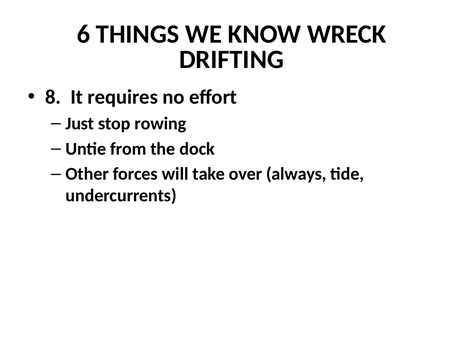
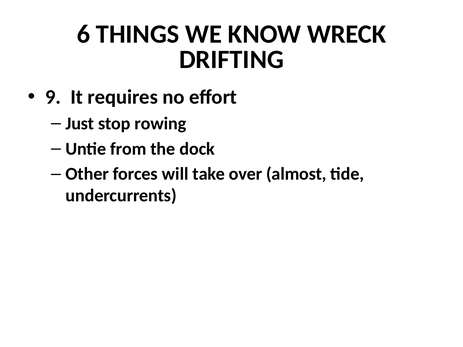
8: 8 -> 9 (53, 97)
always: always -> almost (296, 174)
